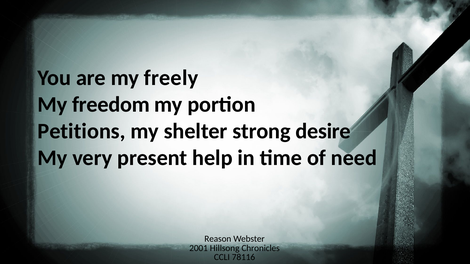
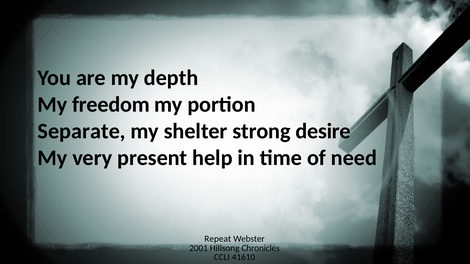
freely: freely -> depth (171, 78)
Petitions: Petitions -> Separate (82, 131)
Reason: Reason -> Repeat (218, 239)
78116: 78116 -> 41610 (244, 258)
